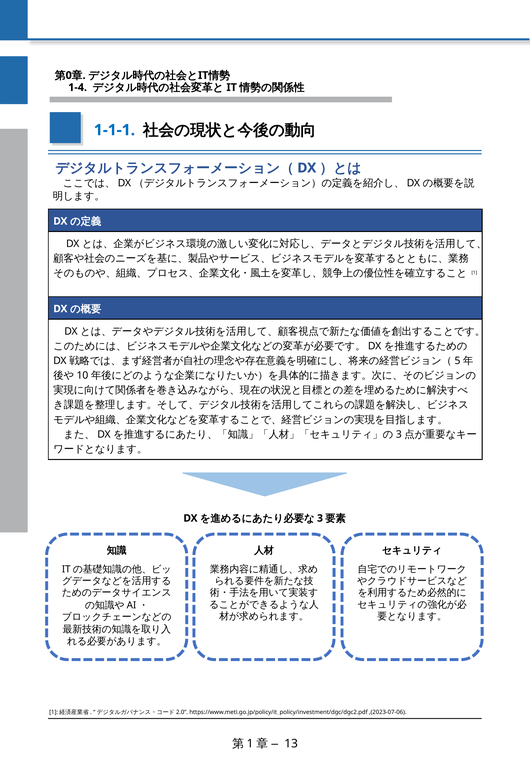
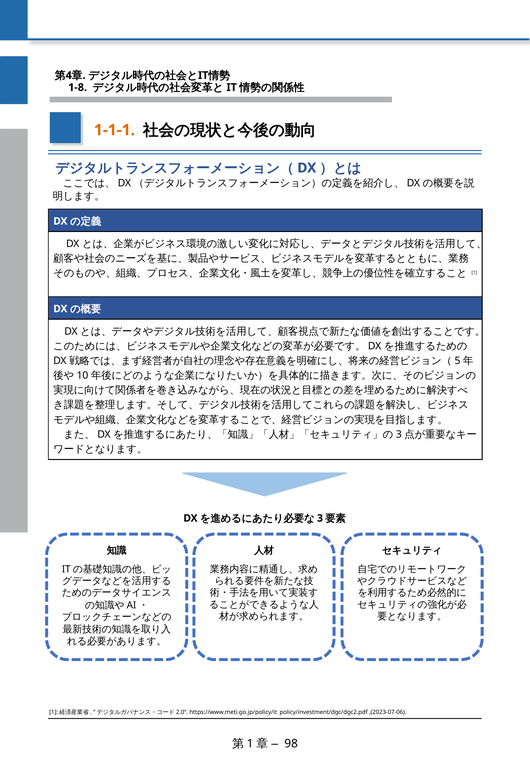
0: 0 -> 4 (69, 75)
1-4: 1-4 -> 1-8 (78, 87)
1-1-1 colour: blue -> orange (114, 130)
13: 13 -> 98 (291, 743)
